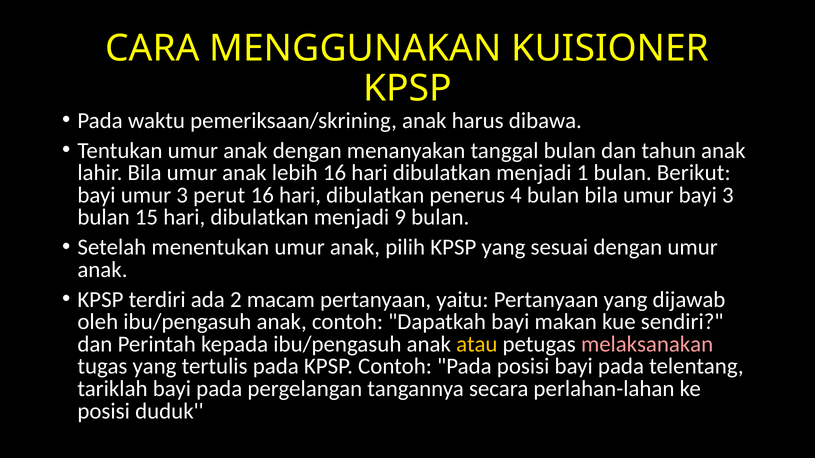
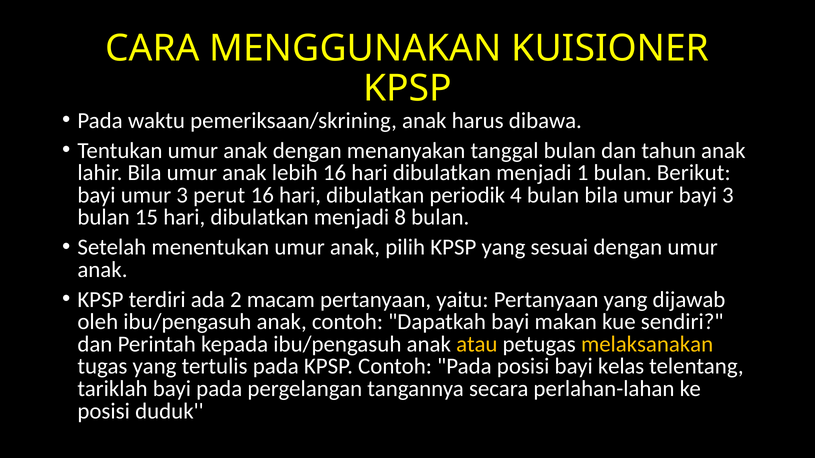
penerus: penerus -> periodik (467, 195)
9: 9 -> 8 (400, 218)
melaksanakan colour: pink -> yellow (647, 344)
posisi bayi pada: pada -> kelas (621, 367)
